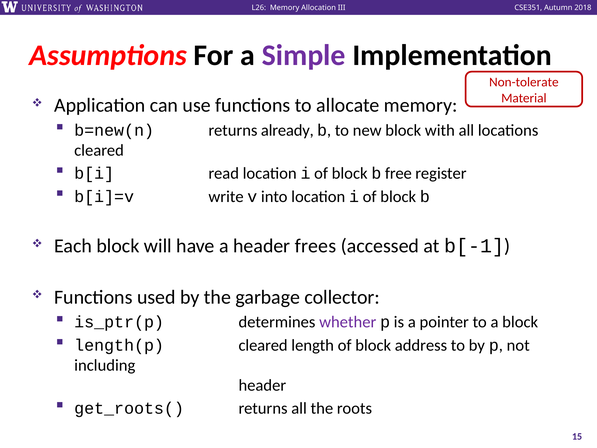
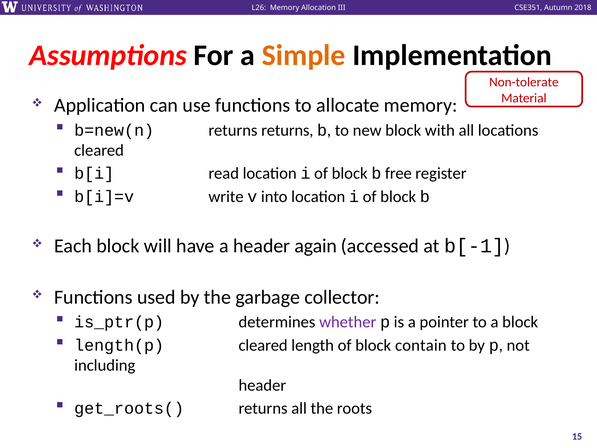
Simple colour: purple -> orange (304, 55)
returns already: already -> returns (287, 130)
frees: frees -> again (316, 246)
address: address -> contain (421, 345)
